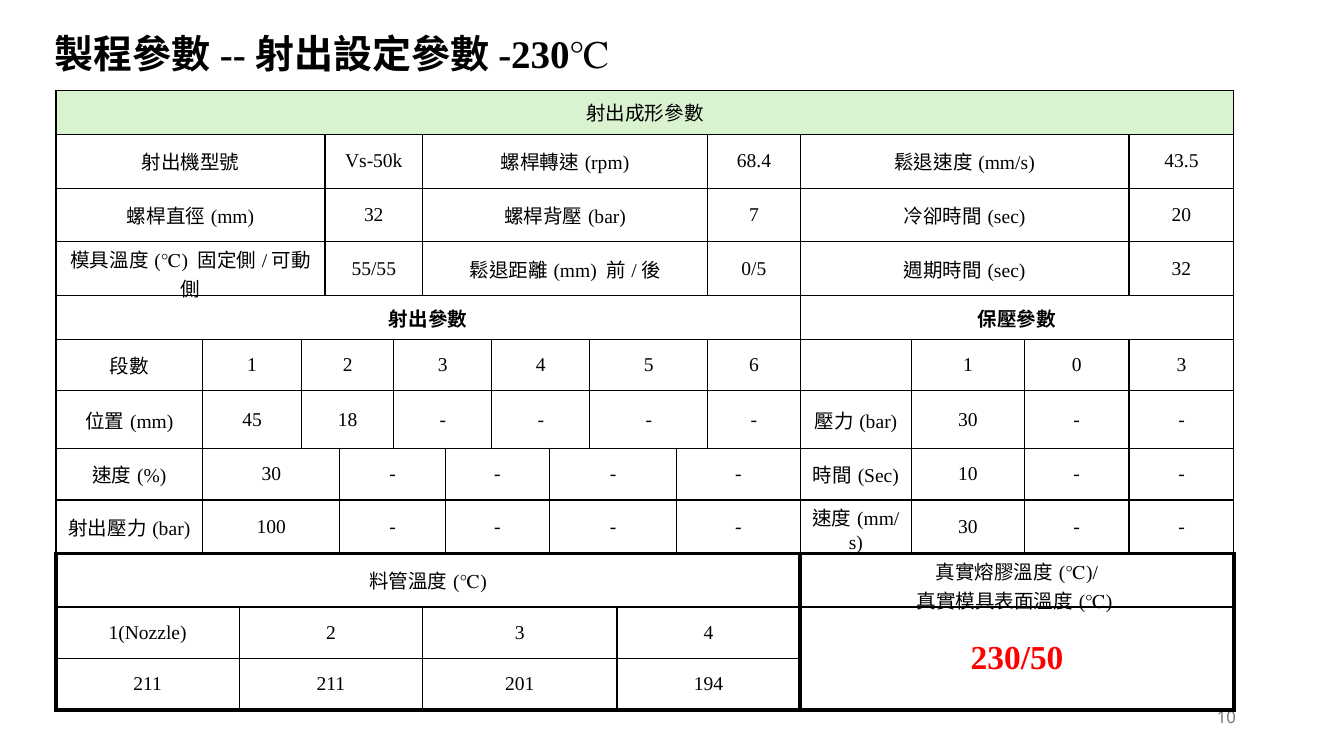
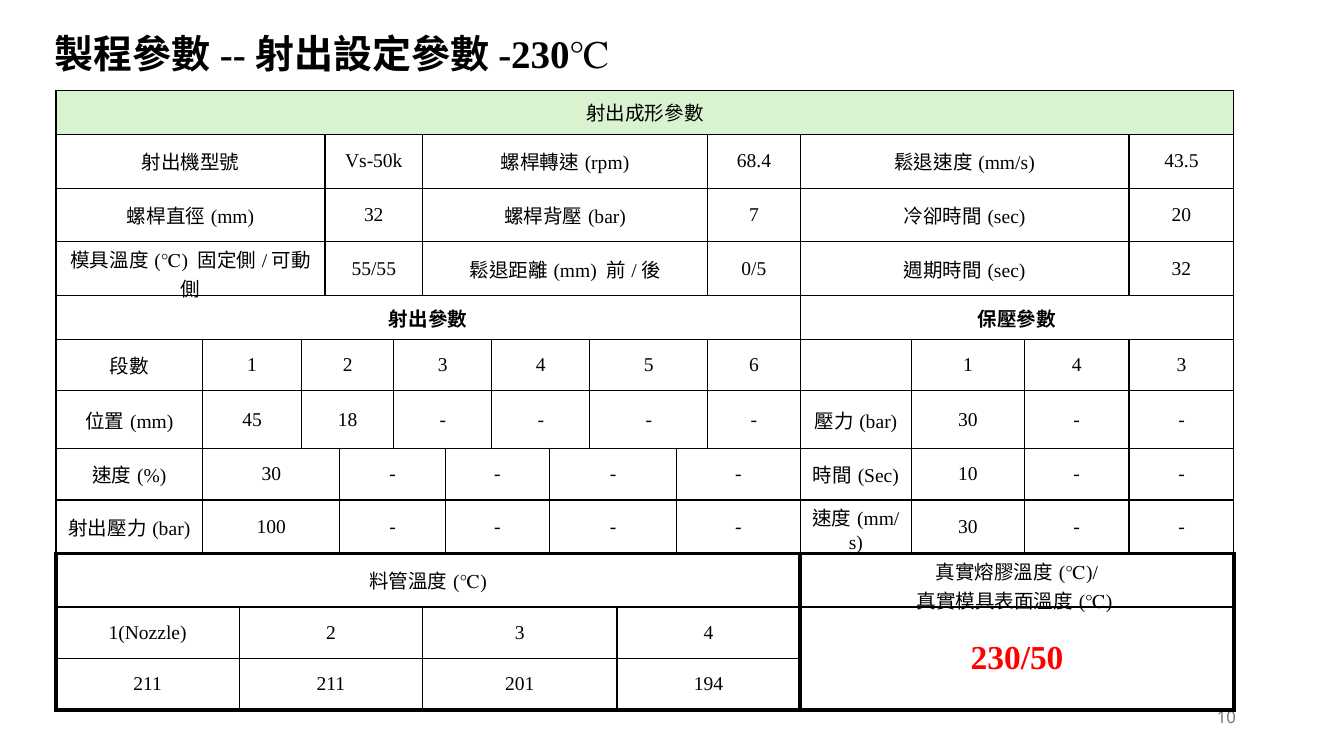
1 0: 0 -> 4 (1077, 365)
